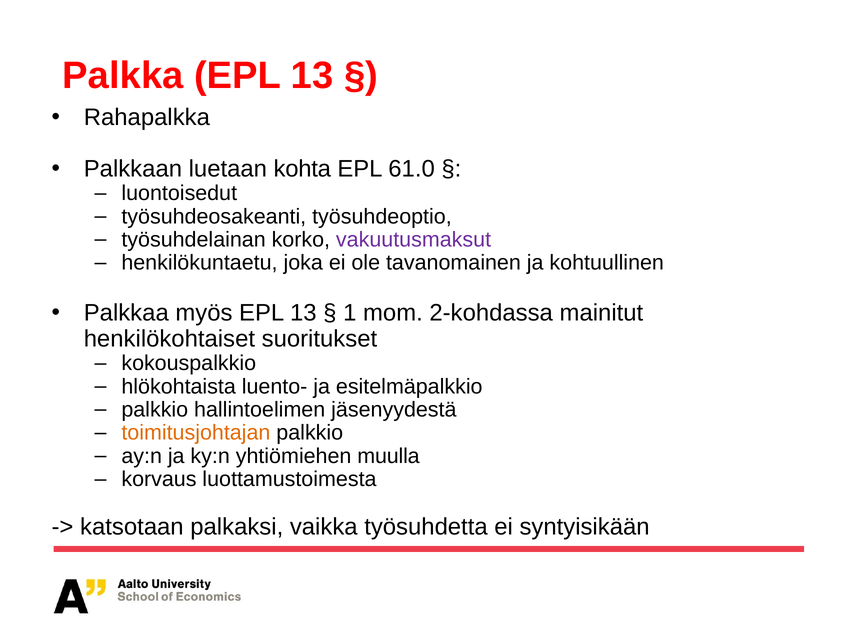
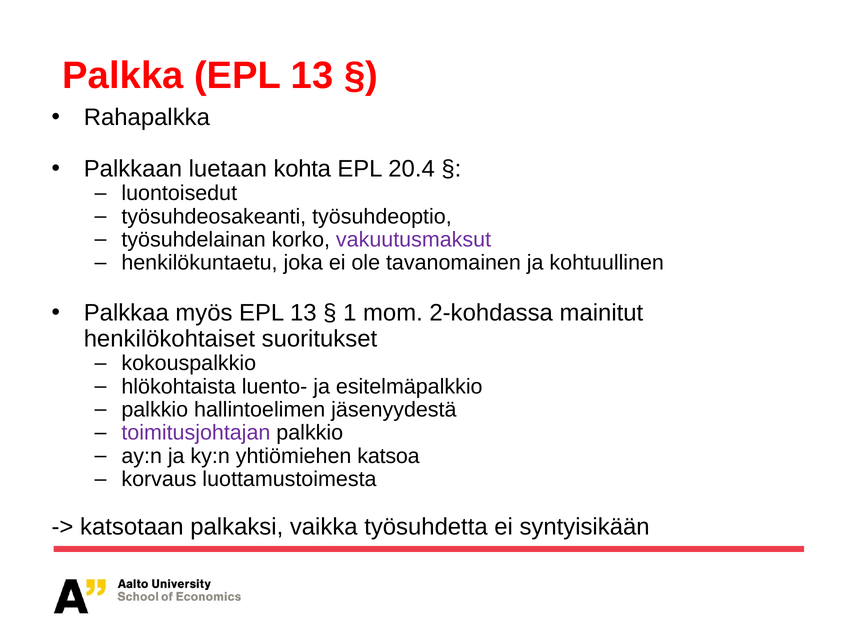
61.0: 61.0 -> 20.4 (412, 169)
toimitusjohtajan colour: orange -> purple (196, 433)
muulla: muulla -> katsoa (389, 456)
